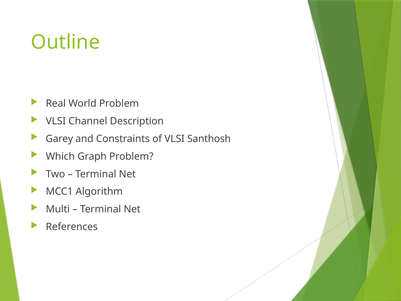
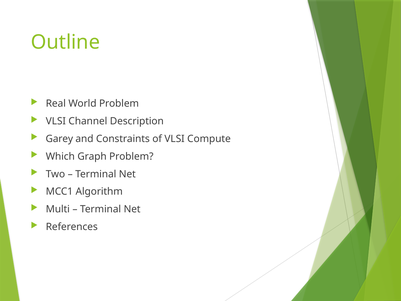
Santhosh: Santhosh -> Compute (209, 139)
